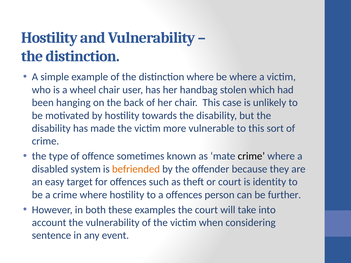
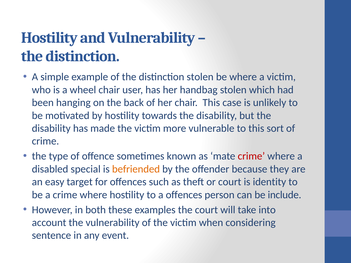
distinction where: where -> stolen (200, 77)
crime colour: black -> red (251, 156)
system: system -> special (86, 169)
further: further -> include (285, 195)
